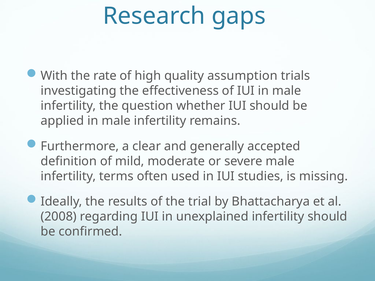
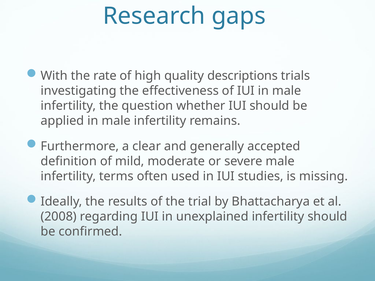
assumption: assumption -> descriptions (243, 76)
